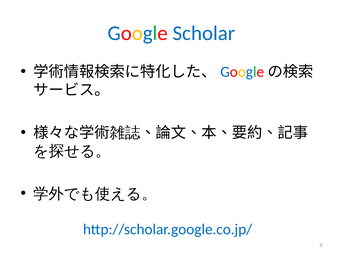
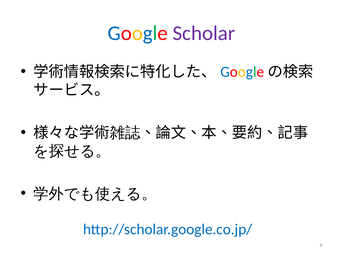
Scholar colour: blue -> purple (204, 33)
